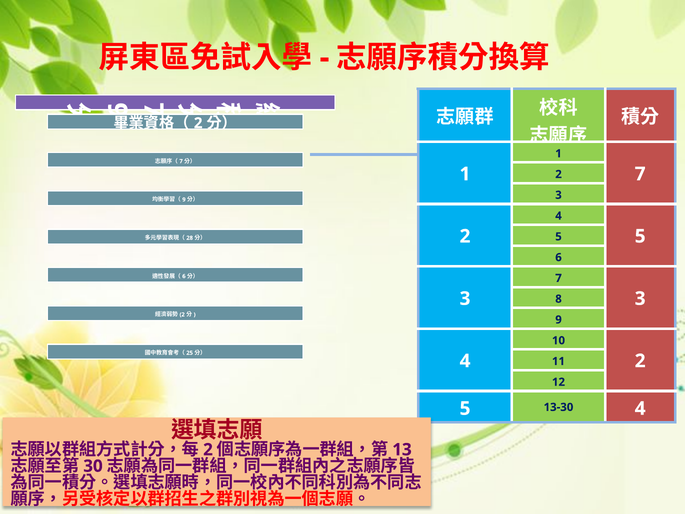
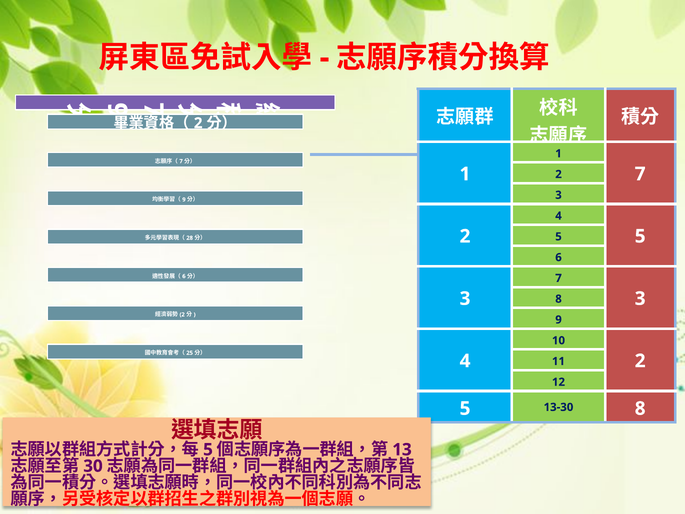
13-30 4: 4 -> 8 (640, 408)
2: 2 -> 5 (208, 449)
